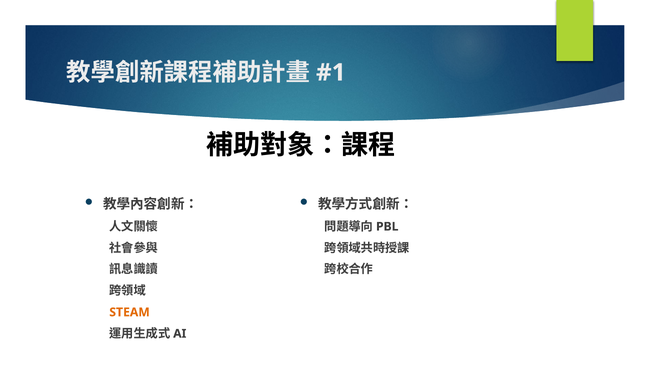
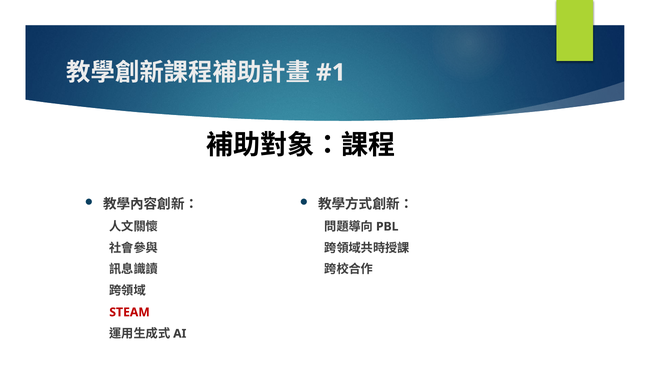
STEAM colour: orange -> red (130, 312)
